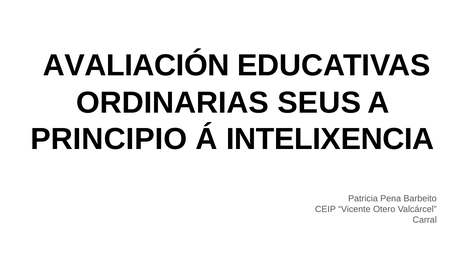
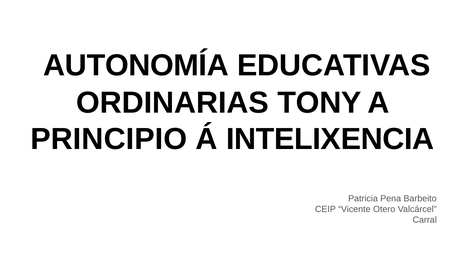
AVALIACIÓN: AVALIACIÓN -> AUTONOMÍA (136, 66)
SEUS: SEUS -> TONY (319, 103)
